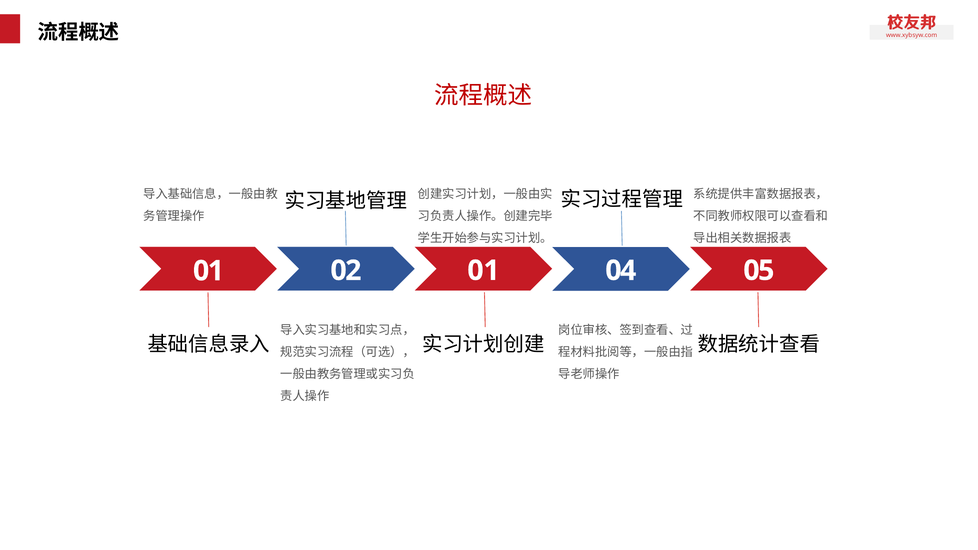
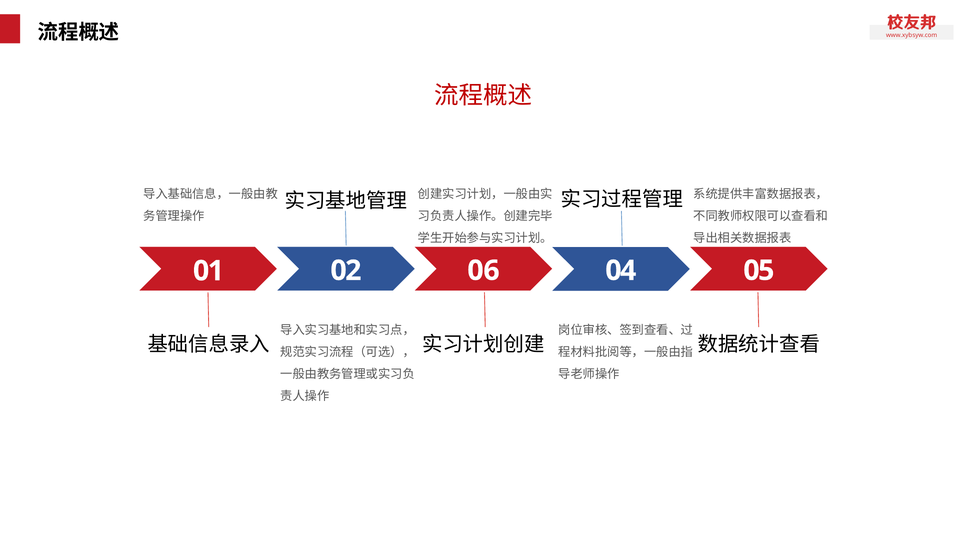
02 01: 01 -> 06 (484, 271)
